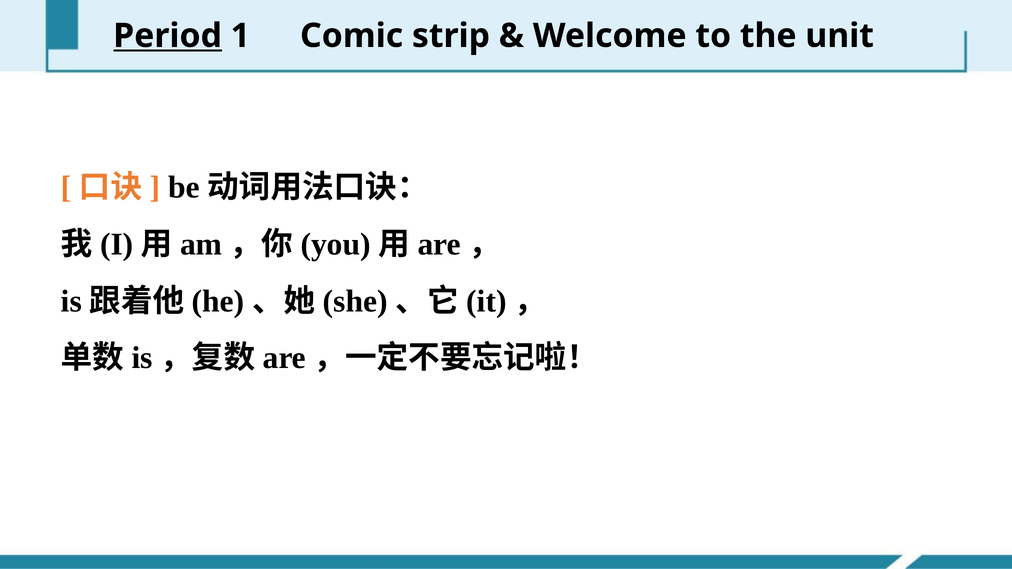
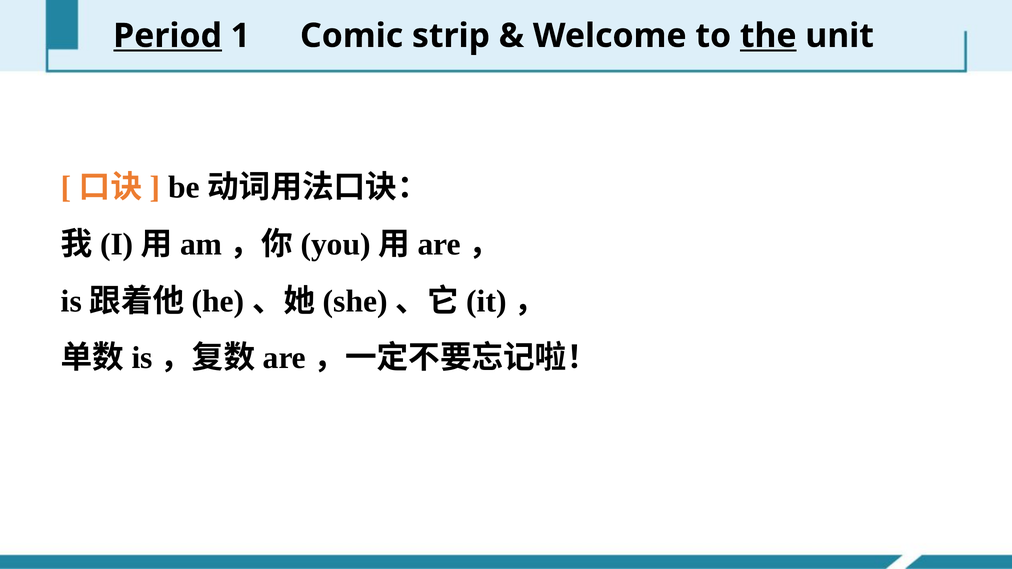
the underline: none -> present (768, 36)
